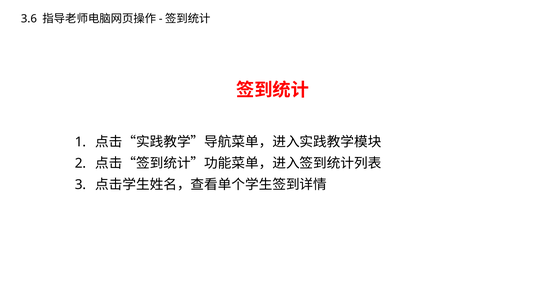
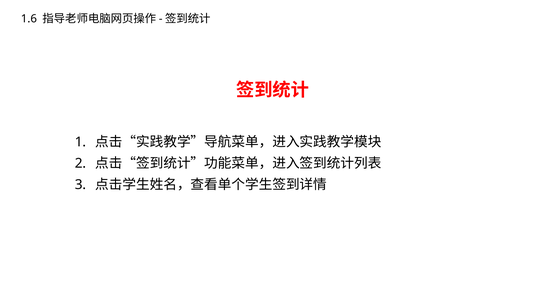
3.6: 3.6 -> 1.6 (29, 19)
